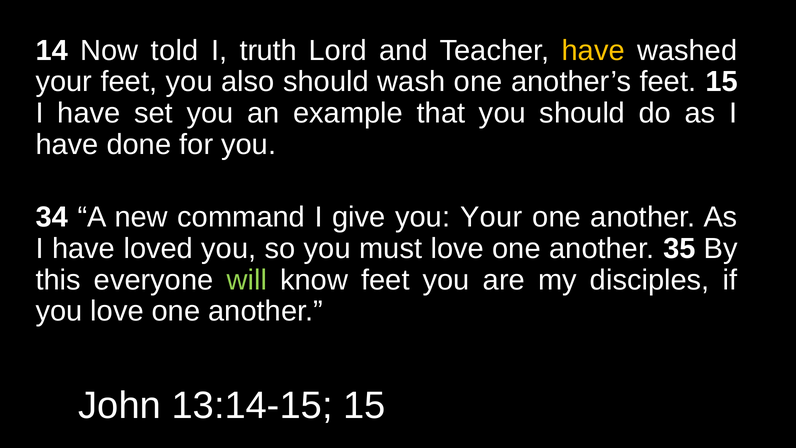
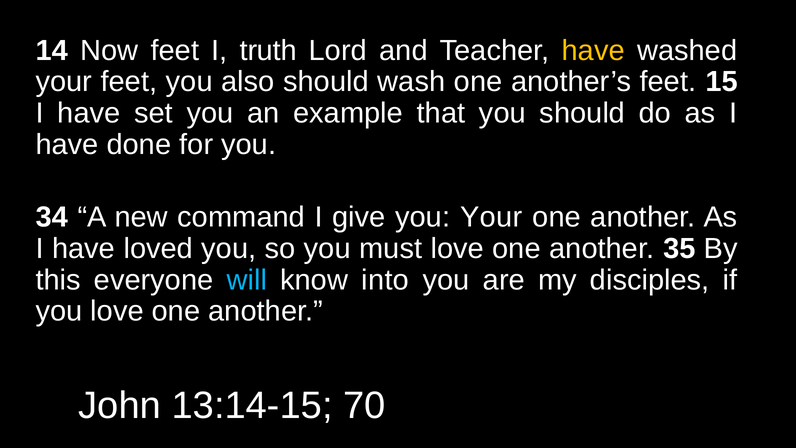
Now told: told -> feet (175, 50)
will colour: light green -> light blue (247, 280)
know feet: feet -> into (385, 280)
13:14-15 15: 15 -> 70 (364, 405)
